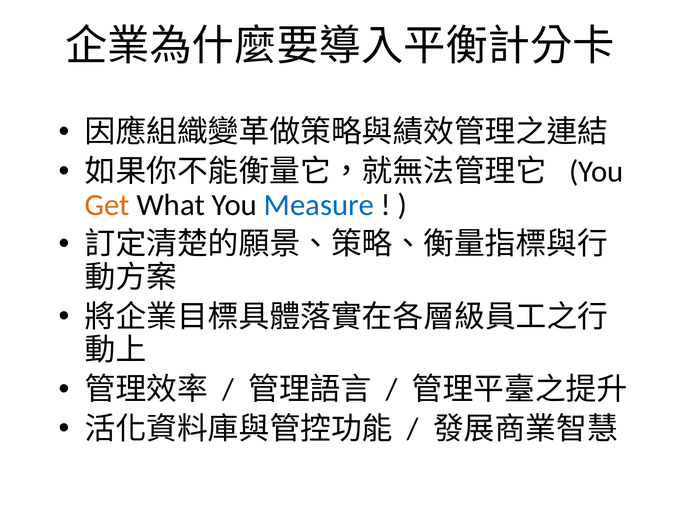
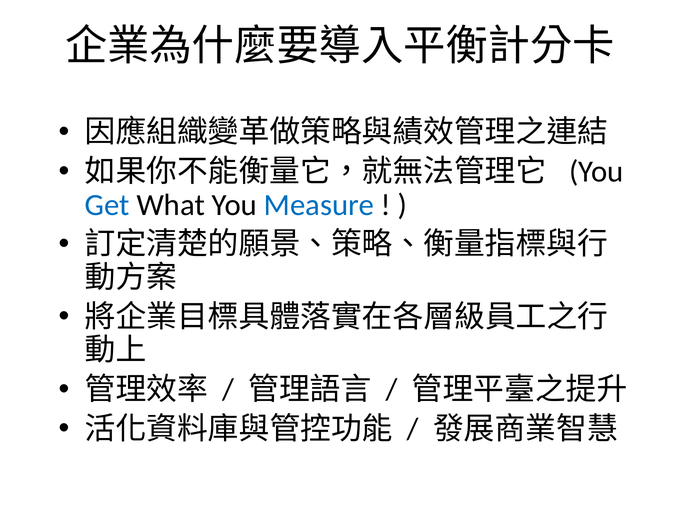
Get colour: orange -> blue (107, 205)
